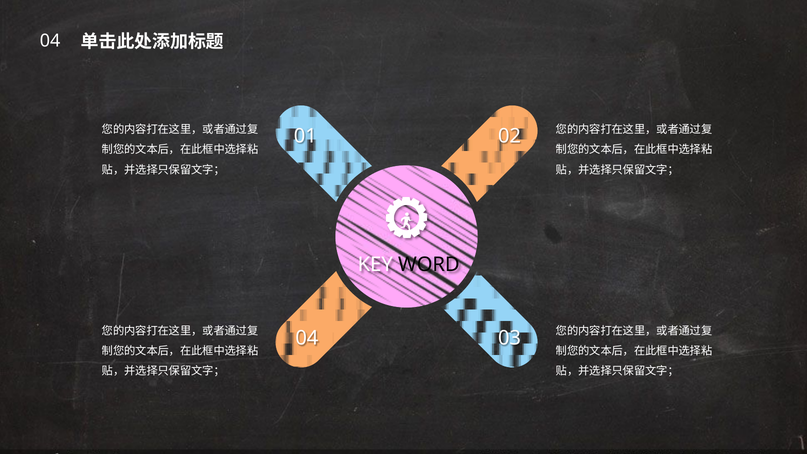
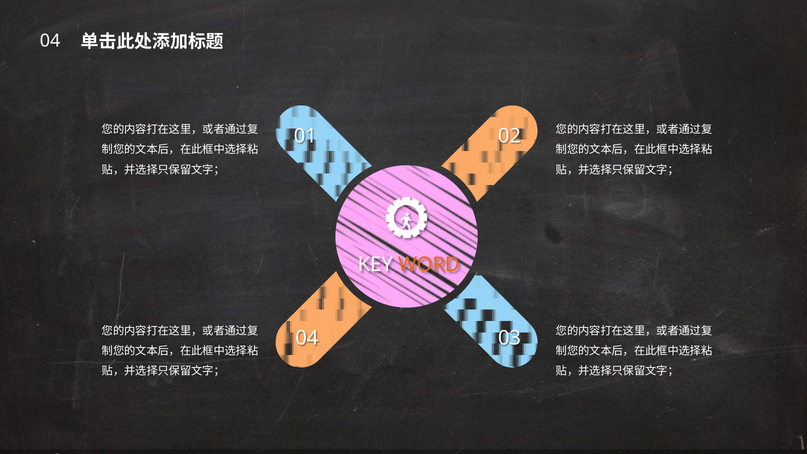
WORD colour: black -> orange (429, 265)
